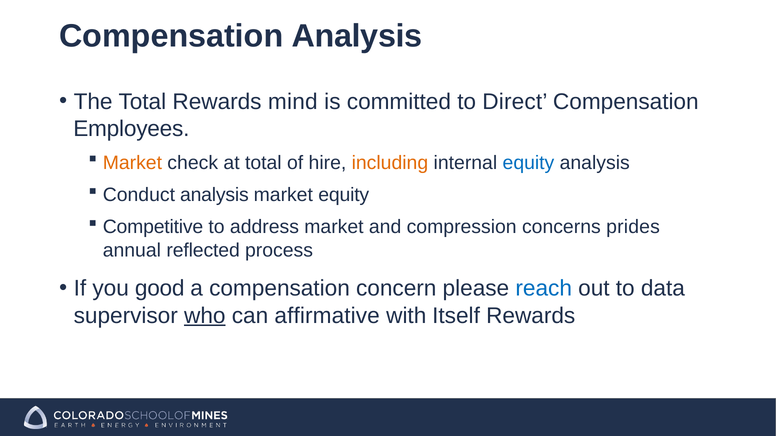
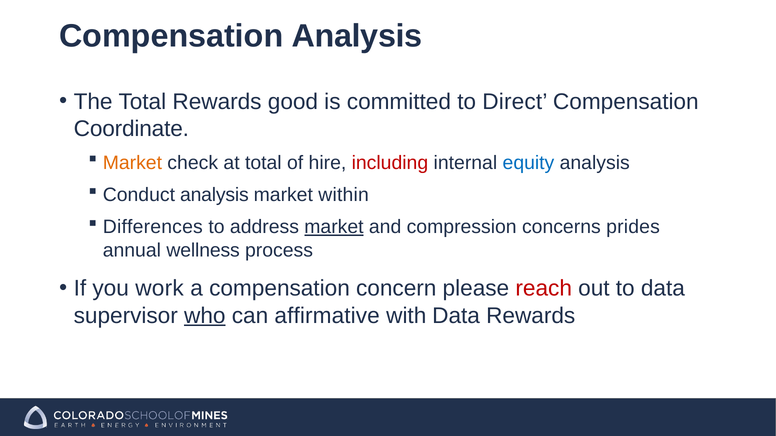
mind: mind -> good (293, 102)
Employees: Employees -> Coordinate (131, 129)
including colour: orange -> red (390, 163)
market equity: equity -> within (344, 195)
Competitive: Competitive -> Differences (153, 227)
market underline: none -> present (334, 227)
reflected: reflected -> wellness (203, 250)
good: good -> work (160, 289)
reach colour: blue -> red (544, 289)
with Itself: Itself -> Data (456, 316)
